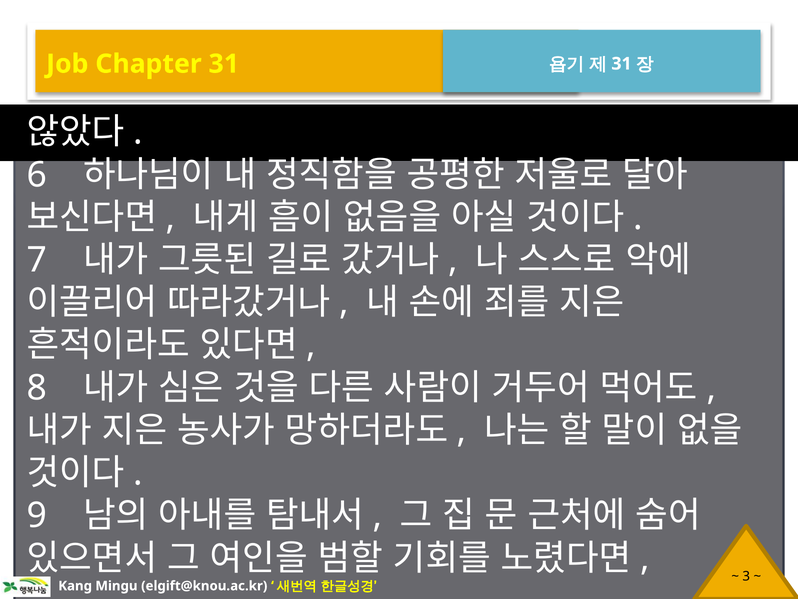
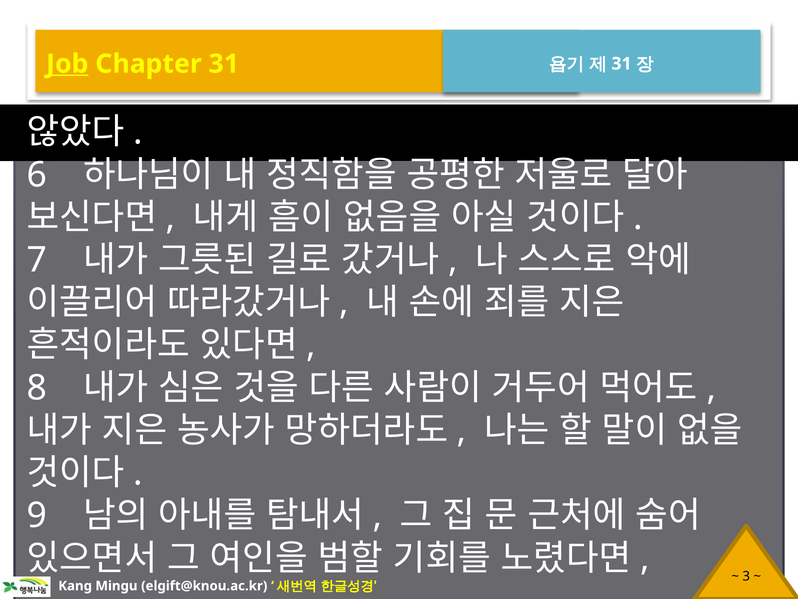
Job underline: none -> present (67, 64)
